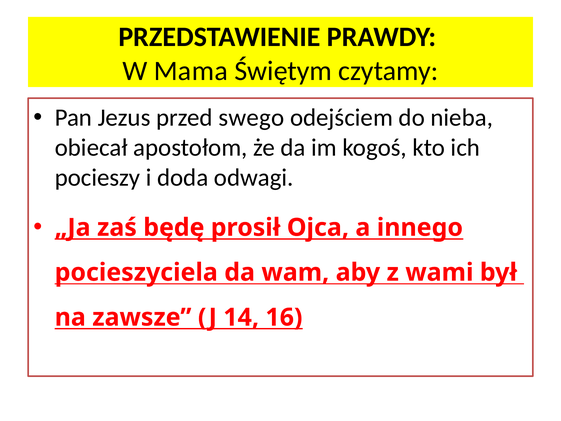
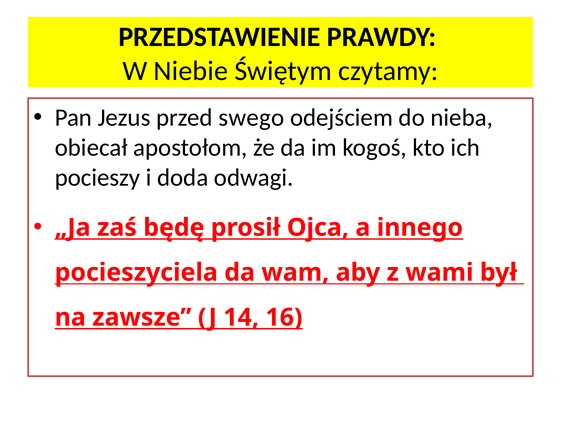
Mama: Mama -> Niebie (191, 71)
